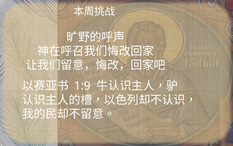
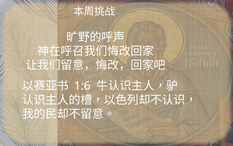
1:9: 1:9 -> 1:6 (82, 86)
